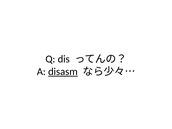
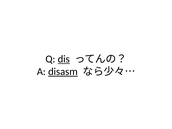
dis underline: none -> present (64, 59)
